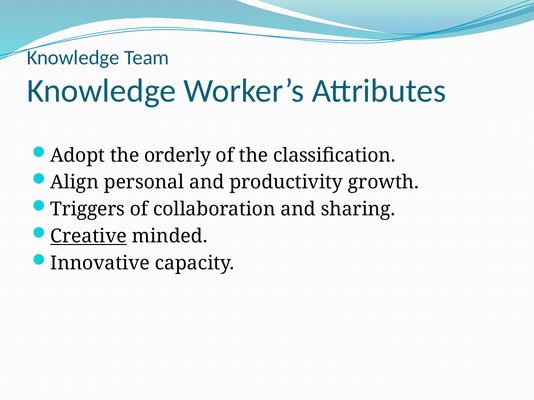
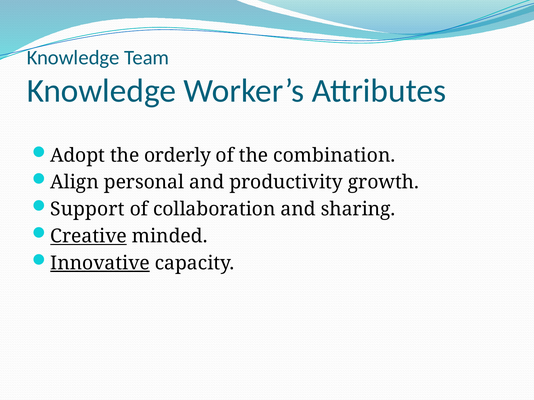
classiﬁcation: classiﬁcation -> combination (334, 156)
Triggers: Triggers -> Support (87, 209)
Innovative underline: none -> present (100, 263)
